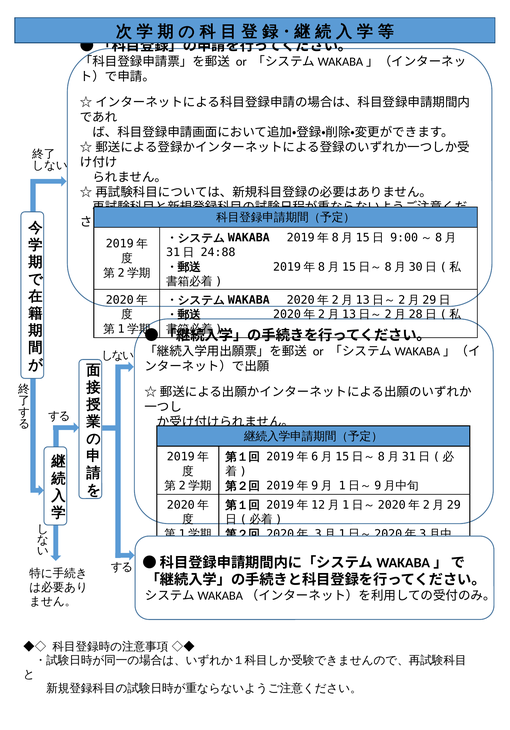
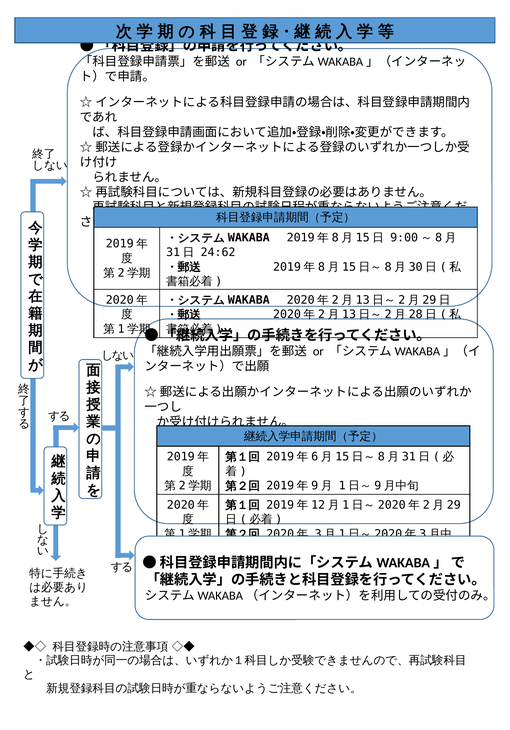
24:88: 24:88 -> 24:62 (218, 252)
